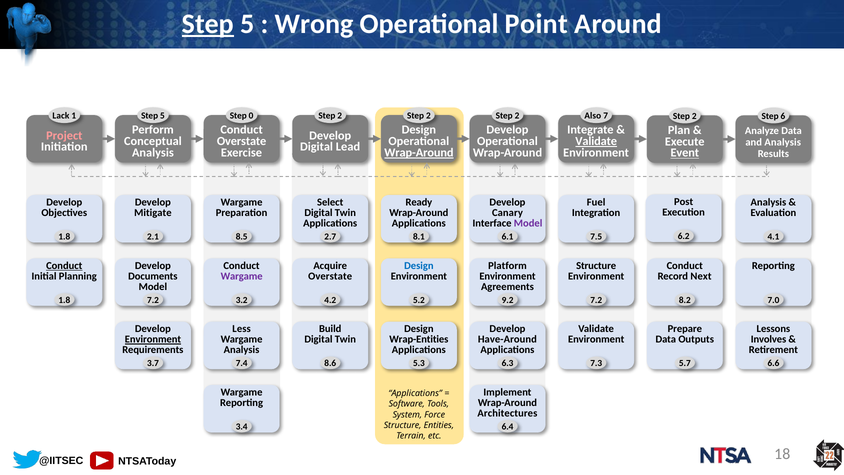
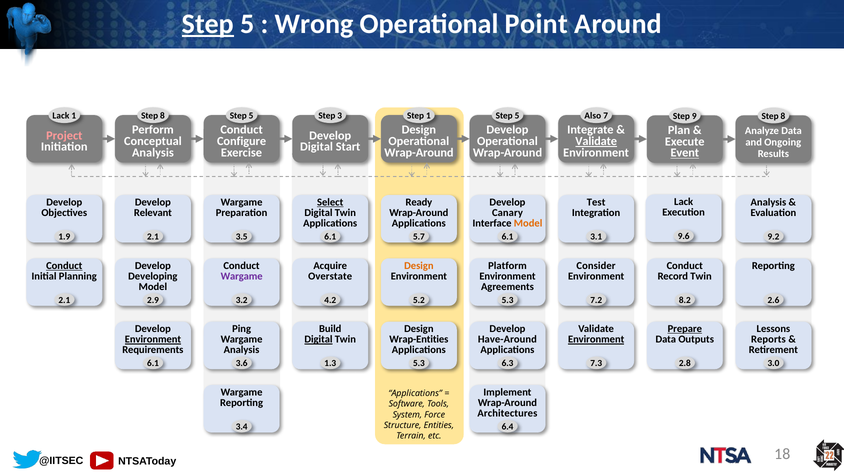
5: 5 -> 8 (162, 116)
0: 0 -> 5 (251, 116)
2: 2 -> 3 (340, 116)
2: 2 -> 1 (428, 116)
2: 2 -> 5 (517, 116)
2: 2 -> 9 (694, 116)
6: 6 -> 8 (783, 116)
Overstate: Overstate -> Configure (242, 141)
and Analysis: Analysis -> Ongoing (783, 142)
Lead: Lead -> Start (348, 147)
Wrap-Around underline: present -> none (419, 153)
Post: Post -> Lack (684, 202)
Select underline: none -> present (330, 202)
Fuel: Fuel -> Test (596, 202)
Mitigate: Mitigate -> Relevant (153, 213)
Model colour: purple -> orange (528, 223)
6.2: 6.2 -> 9.6 (684, 236)
1.8: 1.8 -> 1.9 (64, 237)
8.5: 8.5 -> 3.5 (242, 237)
2.7: 2.7 -> 6.1 (330, 237)
8.1: 8.1 -> 5.7 (419, 237)
7.5: 7.5 -> 3.1 (596, 237)
4.1: 4.1 -> 9.2 (773, 237)
Design colour: blue -> orange (419, 265)
Structure: Structure -> Consider (596, 265)
Documents: Documents -> Developing (153, 276)
Record Next: Next -> Twin (701, 276)
1.8: 1.8 -> 2.1 (64, 300)
7.2: 7.2 -> 2.9 (153, 300)
9.2: 9.2 -> 5.3 (508, 300)
7.0: 7.0 -> 2.6 (773, 300)
Less: Less -> Ping (242, 329)
Prepare underline: none -> present (685, 329)
Digital underline: none -> present (318, 339)
Environment underline: none -> present (596, 339)
Involves: Involves -> Reports (768, 339)
3.7: 3.7 -> 6.1 (153, 363)
7.4: 7.4 -> 3.6 (242, 363)
8.6: 8.6 -> 1.3 (330, 363)
5.7: 5.7 -> 2.8 (685, 363)
6.6: 6.6 -> 3.0 (773, 363)
